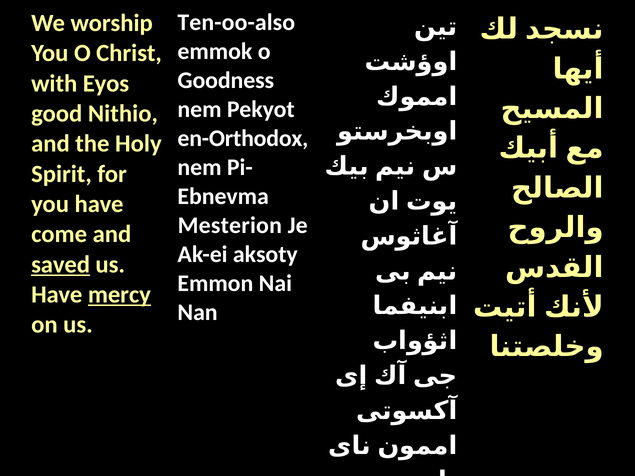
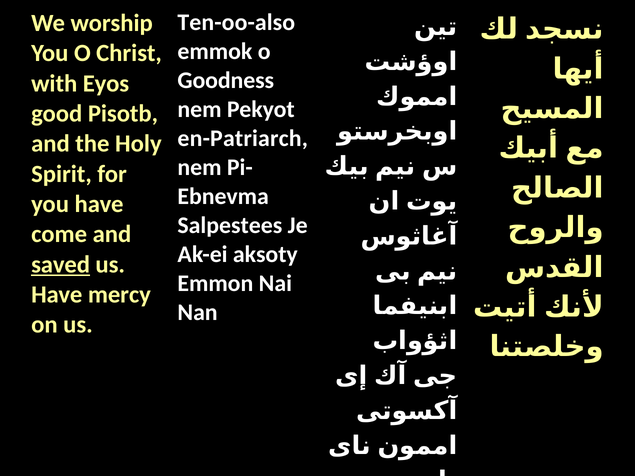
Nithio: Nithio -> Pisotb (123, 114)
en-Orthodox: en-Orthodox -> en-Patriarch (243, 139)
Mesterion: Mesterion -> Salpestees (230, 226)
mercy underline: present -> none (119, 295)
